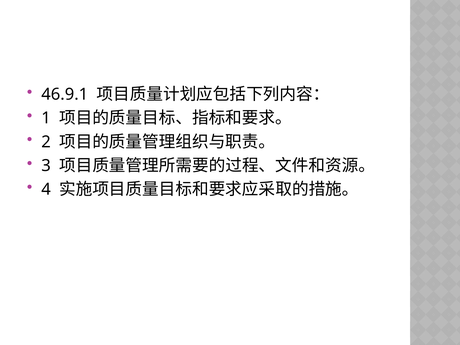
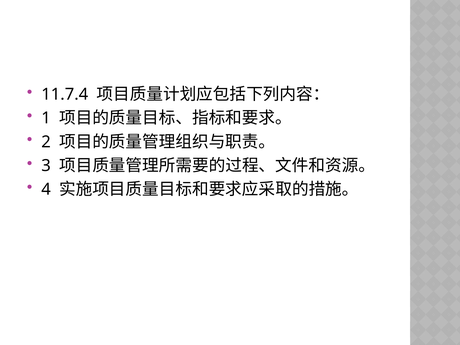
46.9.1: 46.9.1 -> 11.7.4 (65, 94)
